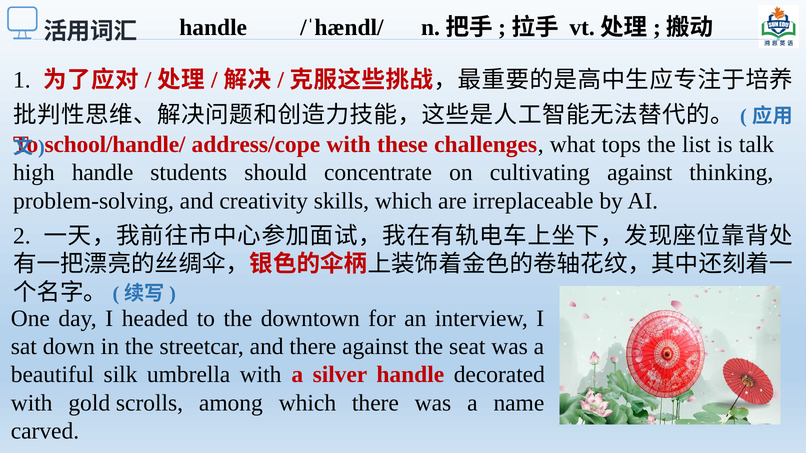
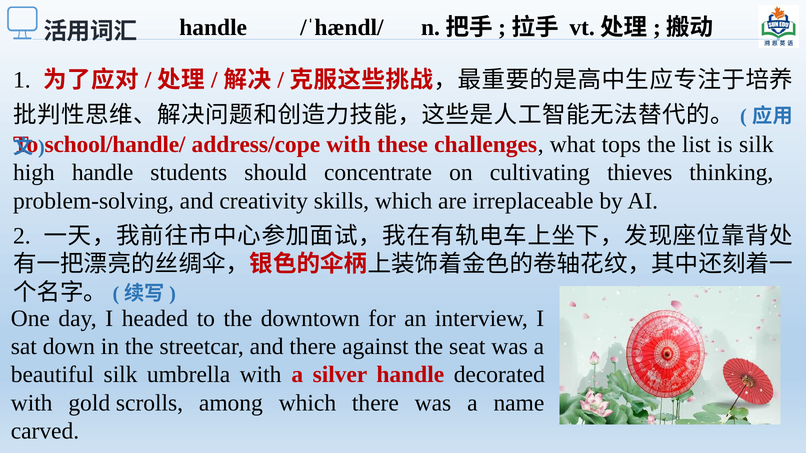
is talk: talk -> silk (756, 145)
cultivating against: against -> thieves (640, 173)
